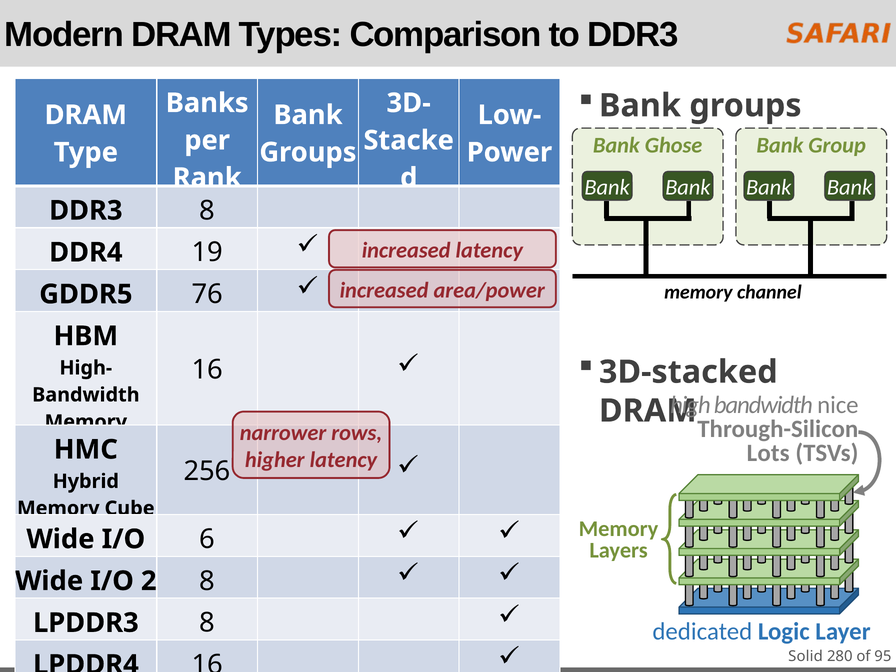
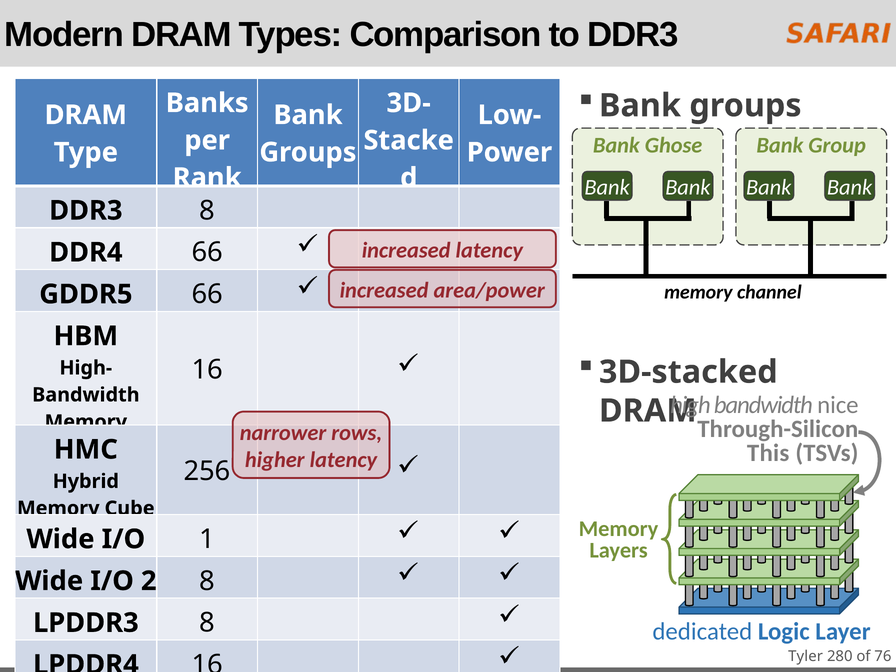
19: 19 -> 66 (207, 252)
76: 76 -> 66 (207, 294)
Lots: Lots -> This (768, 453)
6: 6 -> 1 (207, 539)
Solid: Solid -> Tyler (806, 656)
95: 95 -> 76 (883, 656)
